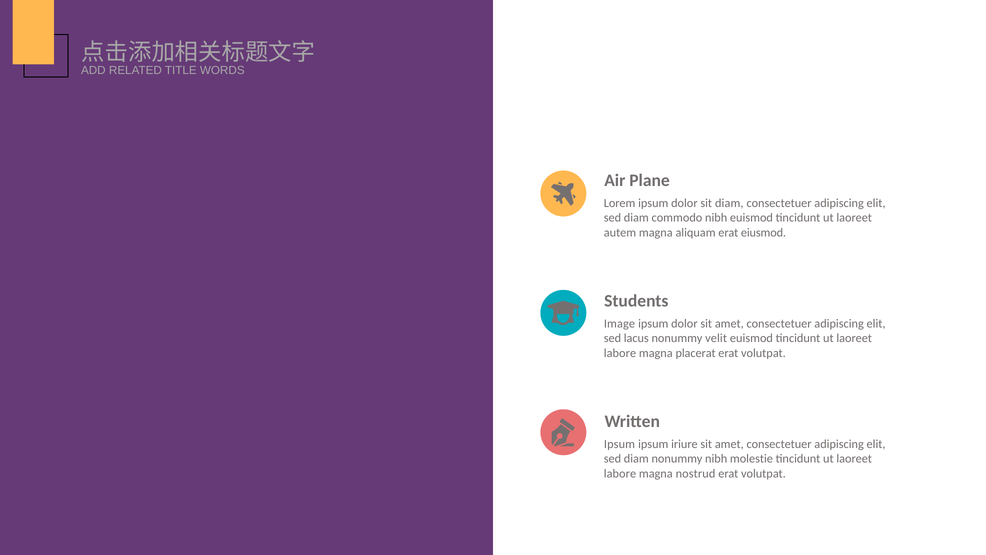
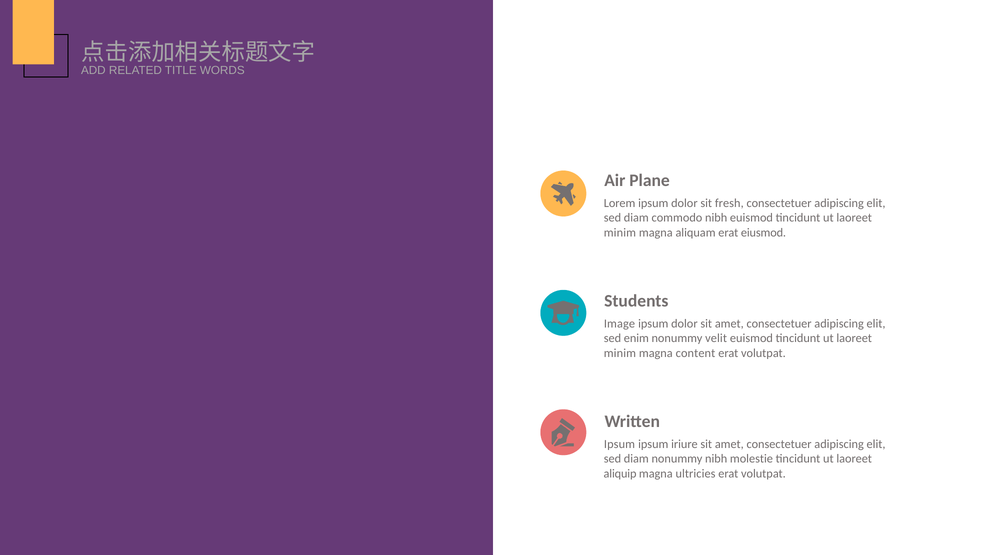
sit diam: diam -> fresh (729, 203)
autem: autem -> minim (620, 233)
lacus: lacus -> enim (636, 338)
labore: labore -> minim (620, 353)
placerat: placerat -> content (695, 353)
labore: labore -> aliquip (620, 473)
nostrud: nostrud -> ultricies (696, 473)
